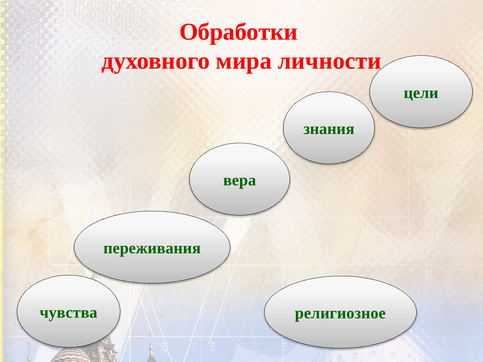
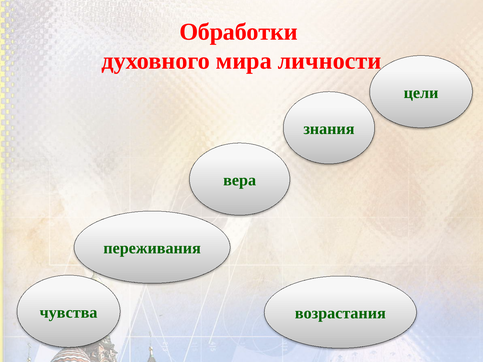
религиозное: религиозное -> возрастания (340, 313)
